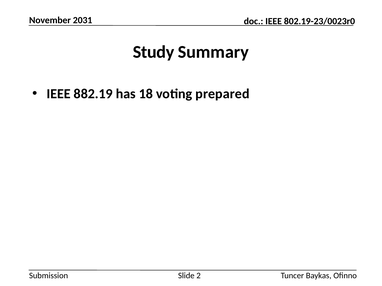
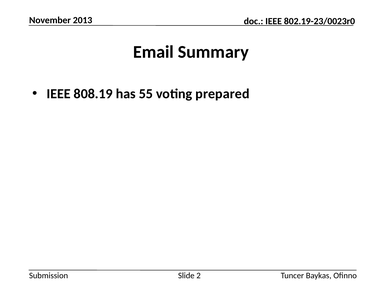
2031: 2031 -> 2013 (83, 20)
Study: Study -> Email (153, 52)
882.19: 882.19 -> 808.19 (93, 94)
18: 18 -> 55 (146, 94)
